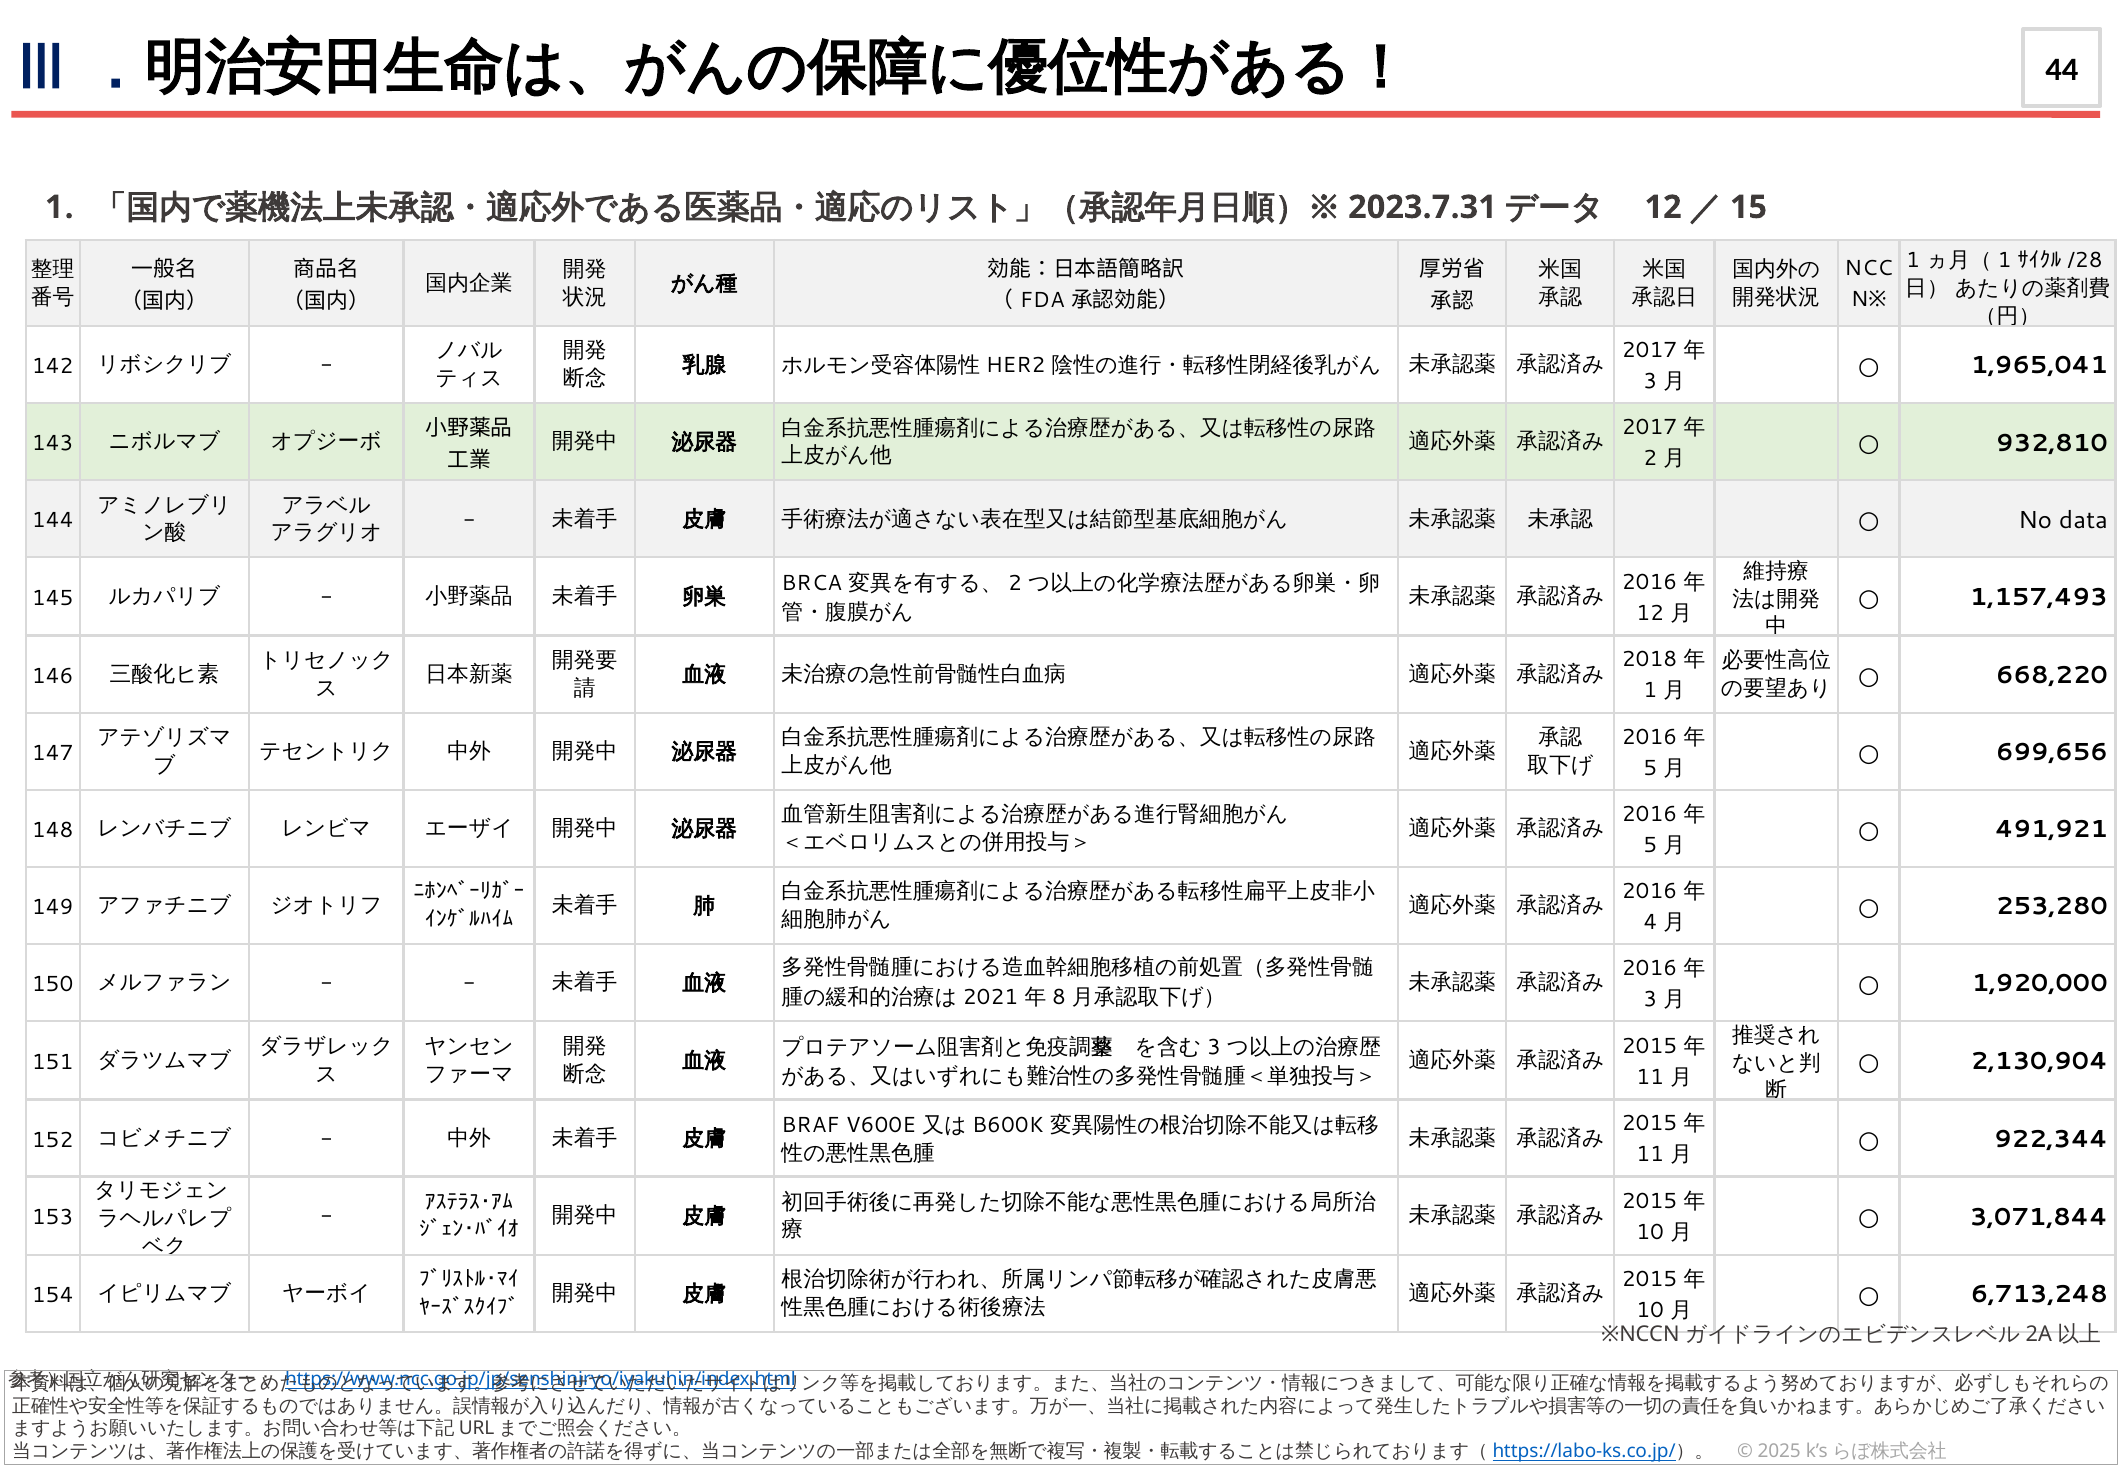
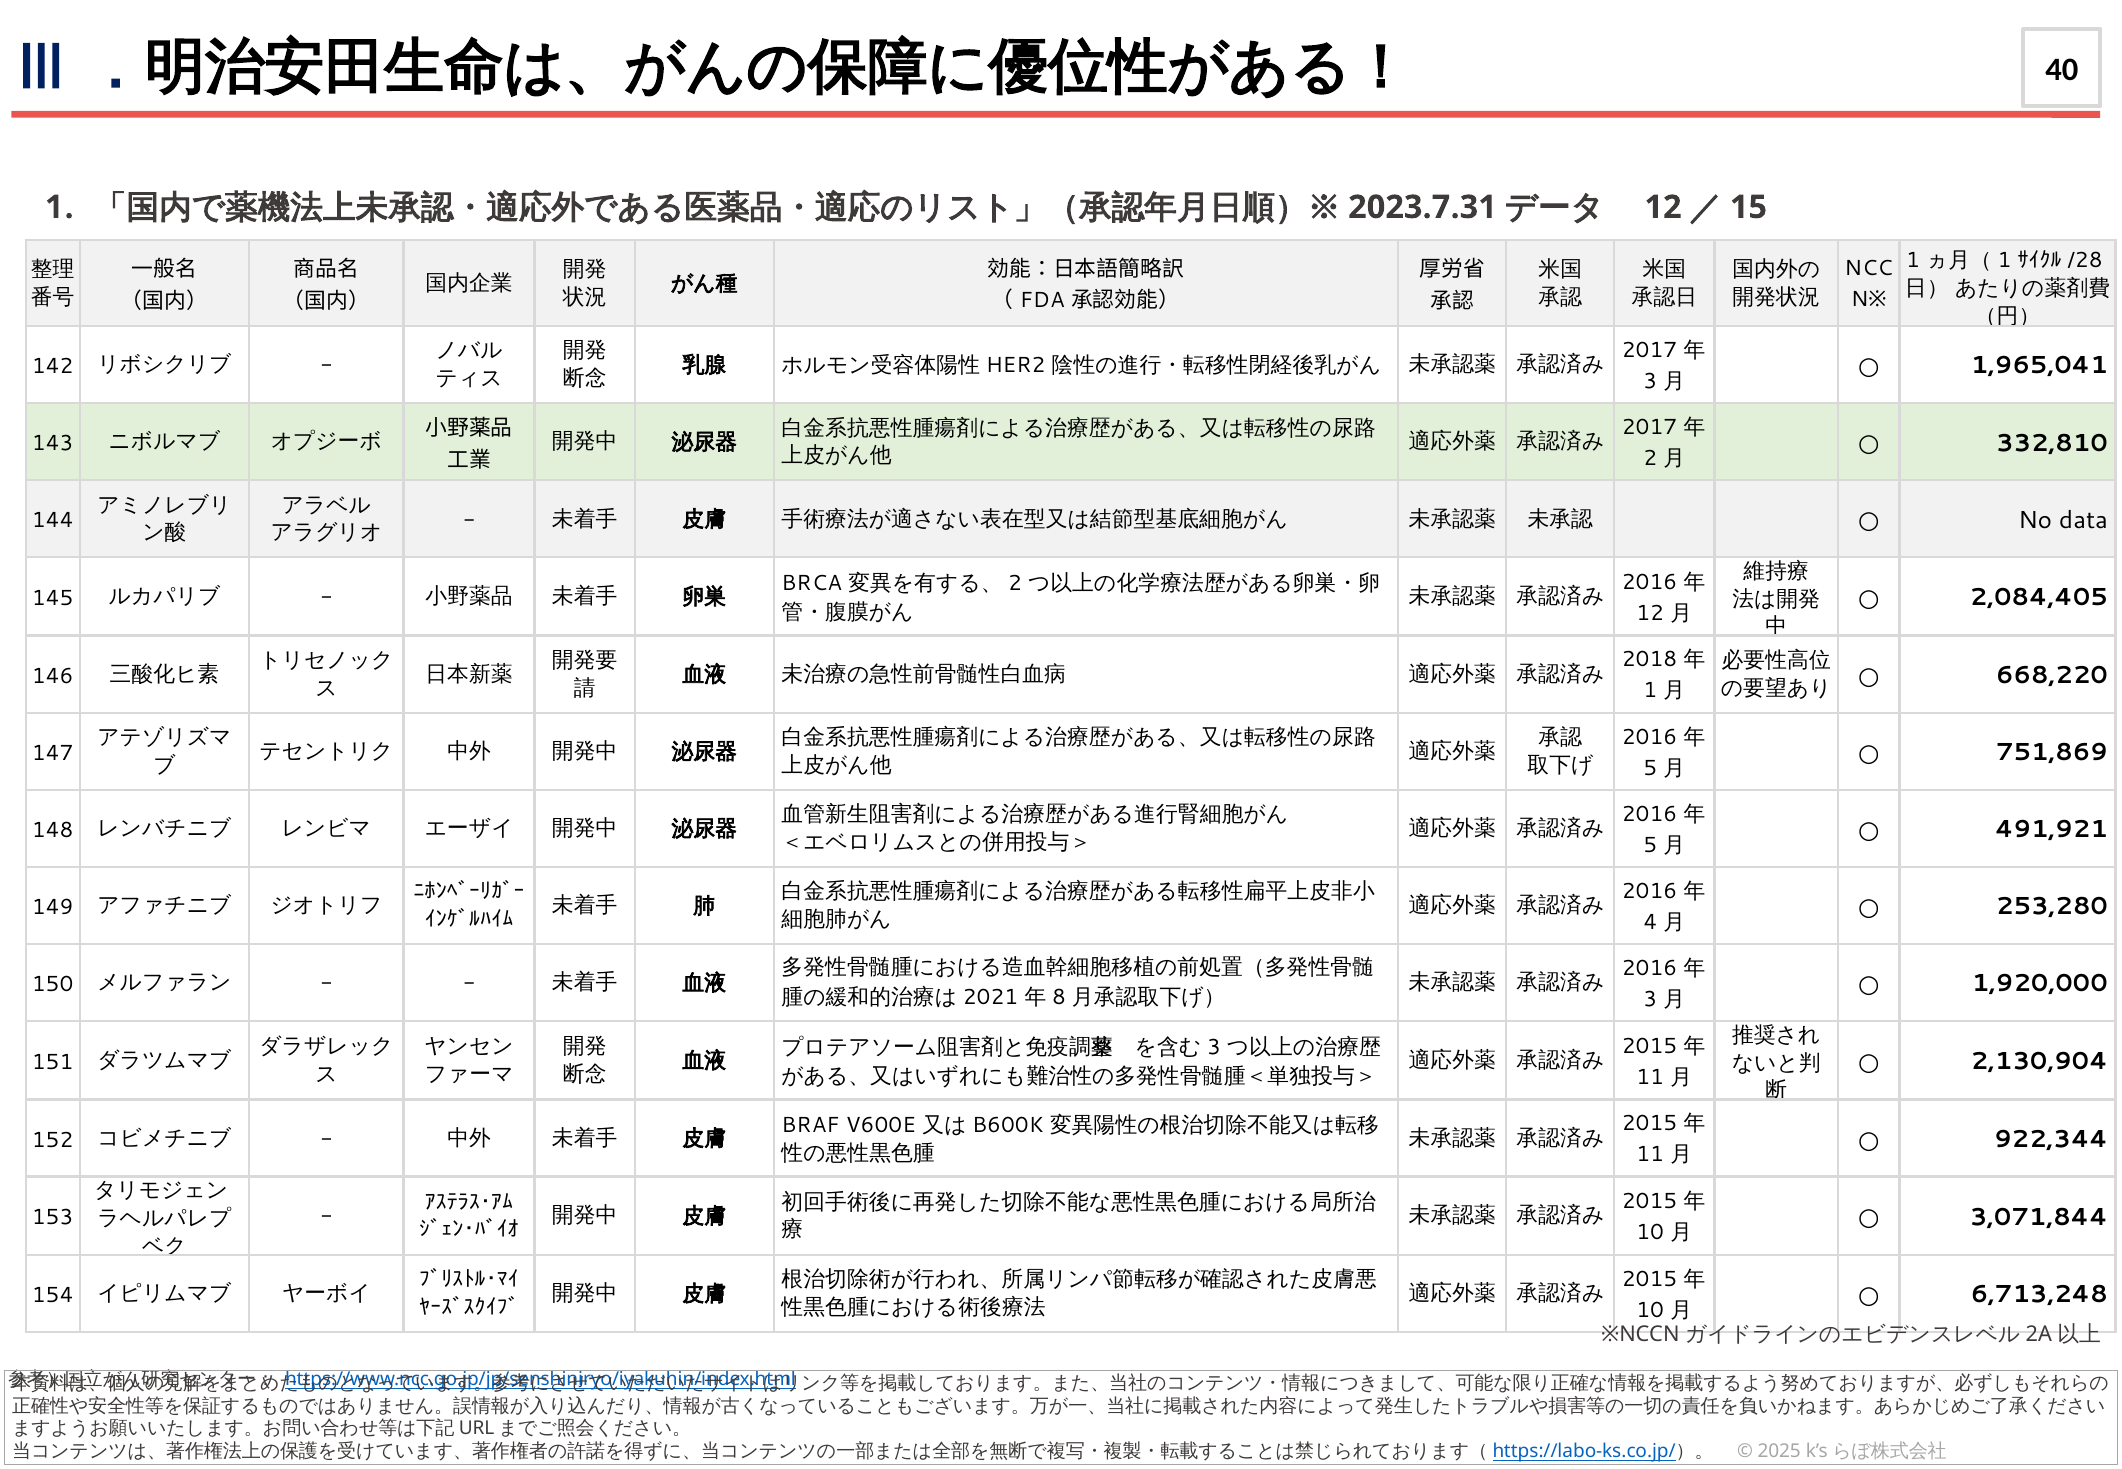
44: 44 -> 40 (2062, 70)
932,810: 932,810 -> 332,810 (2052, 443)
1,157,493: 1,157,493 -> 2,084,405 (2039, 598)
699,656: 699,656 -> 751,869 (2052, 753)
